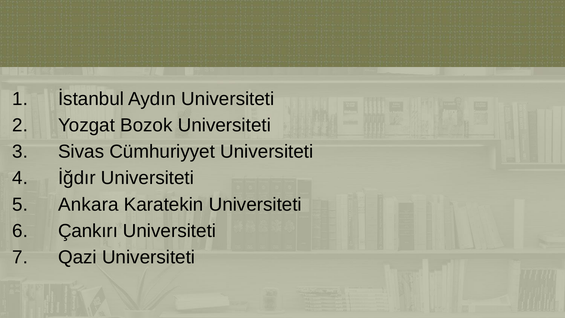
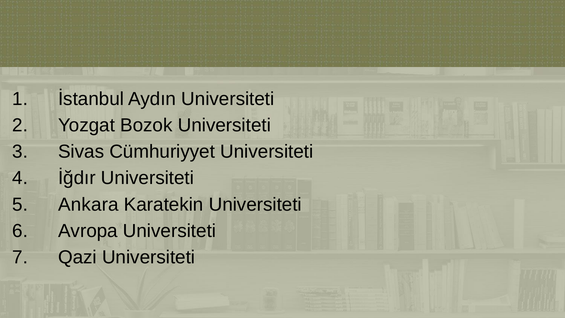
Çankırı: Çankırı -> Avropa (88, 231)
